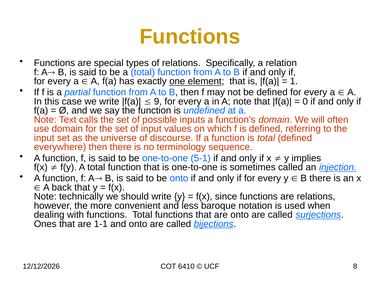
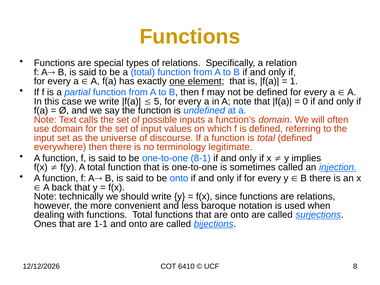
9: 9 -> 5 (158, 101)
sequence: sequence -> legitimate (230, 147)
5-1: 5-1 -> 8-1 (201, 158)
